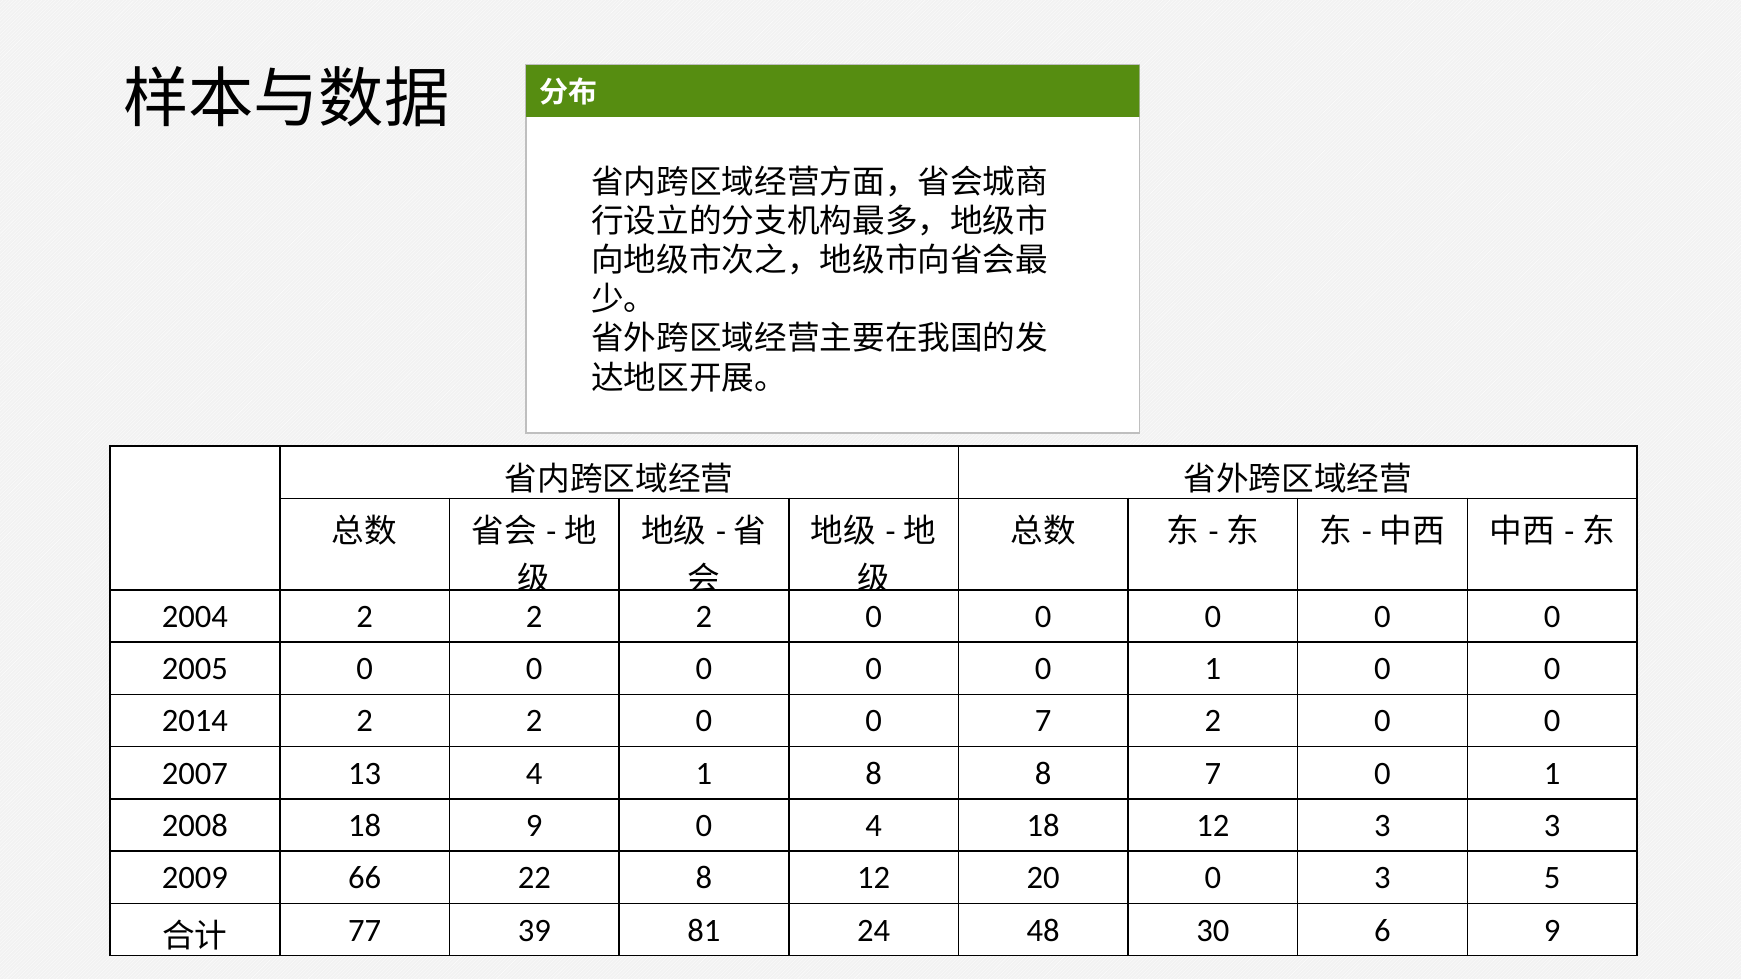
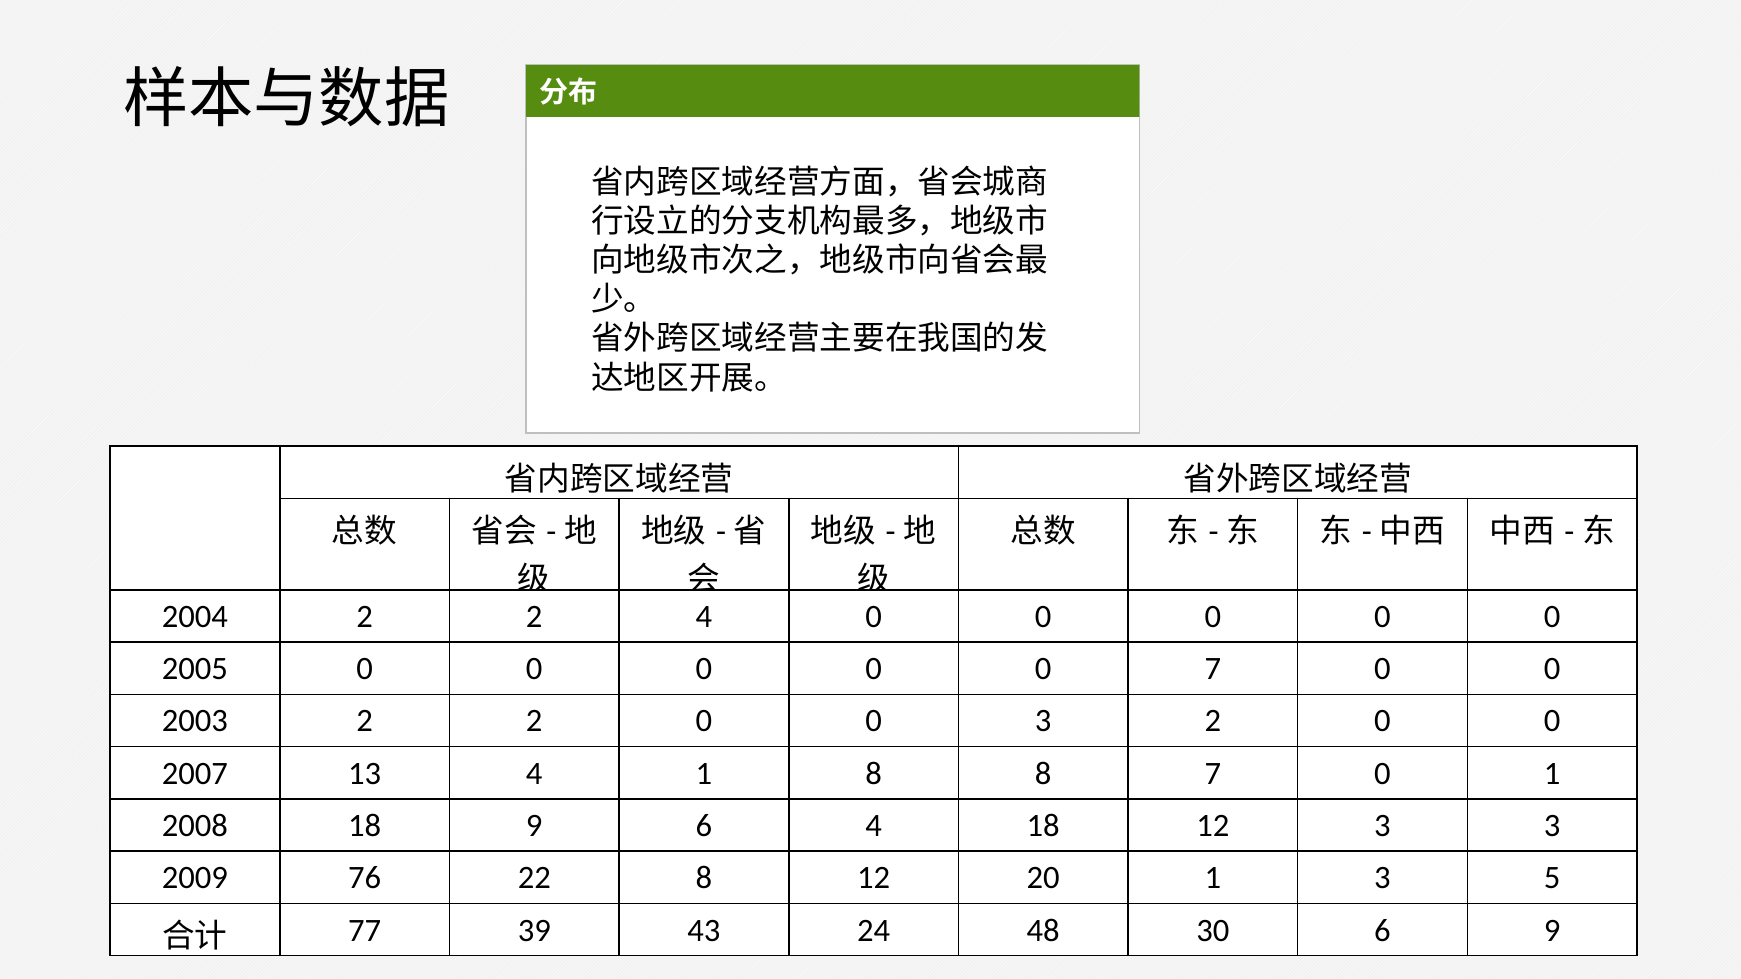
2 2 2: 2 -> 4 (704, 617)
0 0 1: 1 -> 7 (1213, 669)
2014: 2014 -> 2003 (195, 721)
0 7: 7 -> 3 (1043, 721)
9 0: 0 -> 6 (704, 826)
66: 66 -> 76 (365, 878)
20 0: 0 -> 1 (1213, 878)
81: 81 -> 43 (704, 931)
